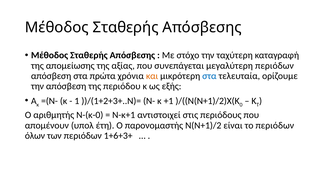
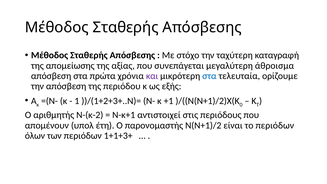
µεγαλύτερη περιόδων: περιόδων -> άθροισµα (275, 66)
και colour: orange -> purple (152, 76)
Ν-(κ-0: Ν-(κ-0 -> Ν-(κ-2 (90, 115)
1+6+3+: 1+6+3+ -> 1+1+3+ (118, 136)
